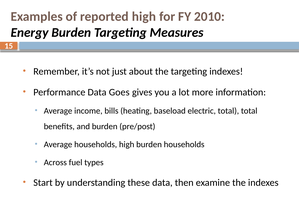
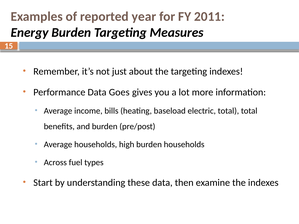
reported high: high -> year (144, 17)
2010: 2010 -> 2011 (209, 17)
